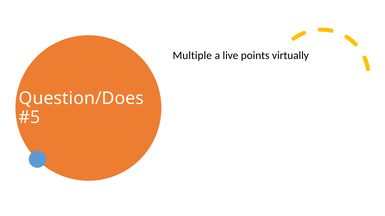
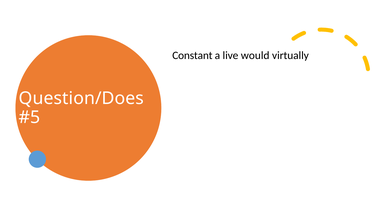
Multiple: Multiple -> Constant (192, 56)
points: points -> would (255, 56)
